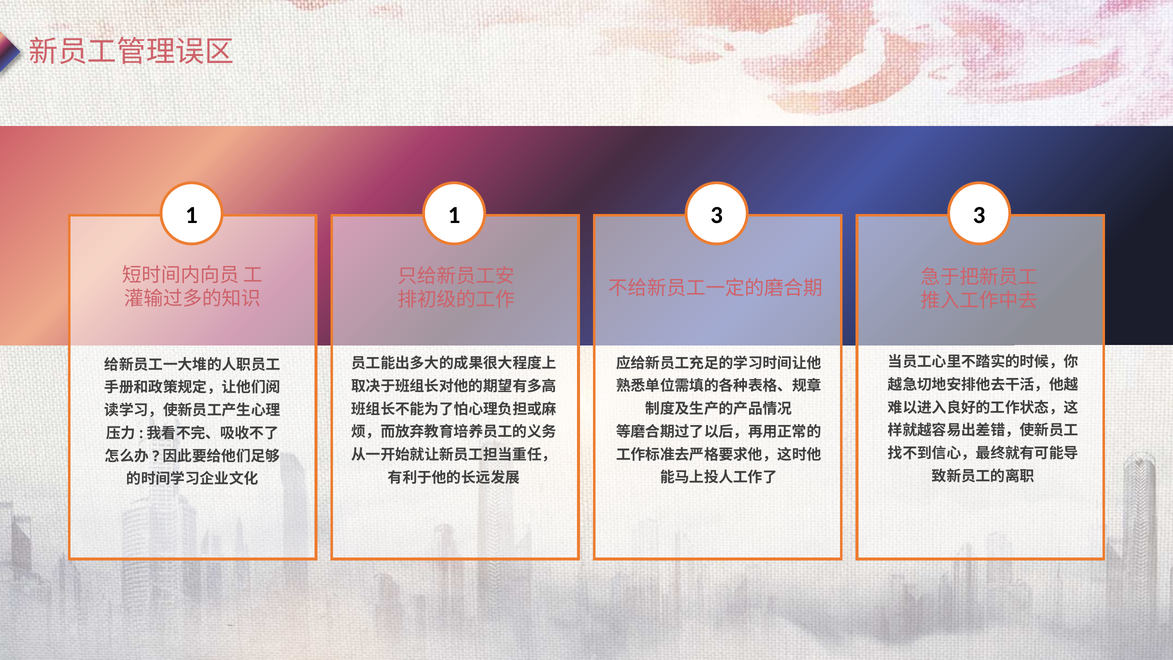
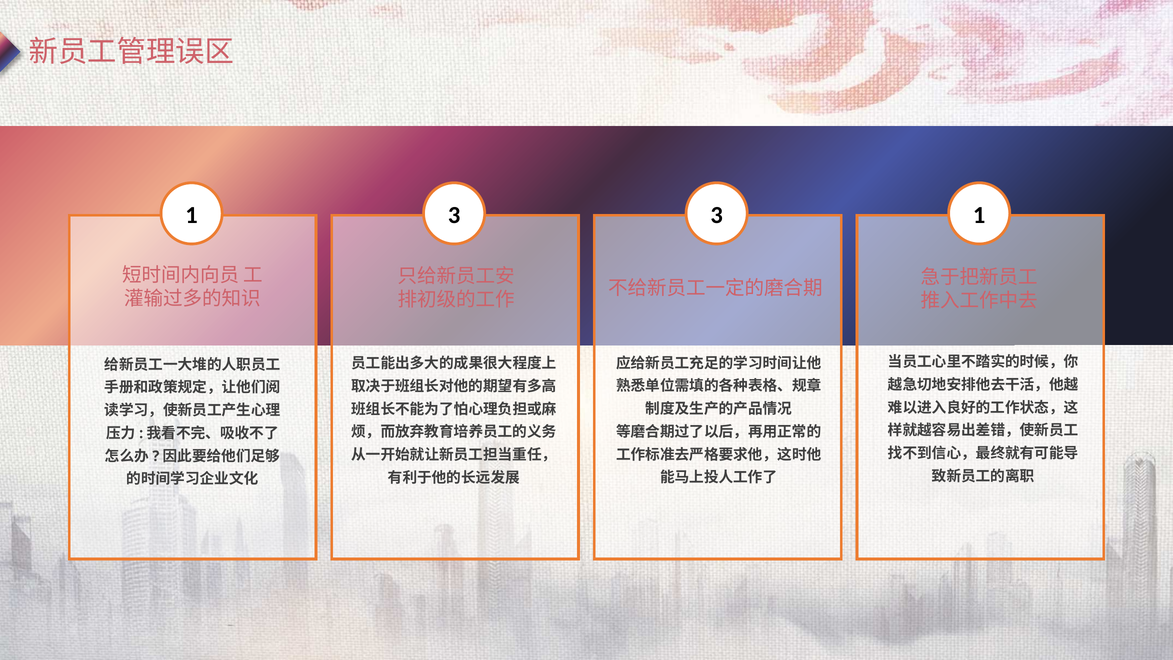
1 1: 1 -> 3 (454, 215)
3 3: 3 -> 1 (979, 215)
